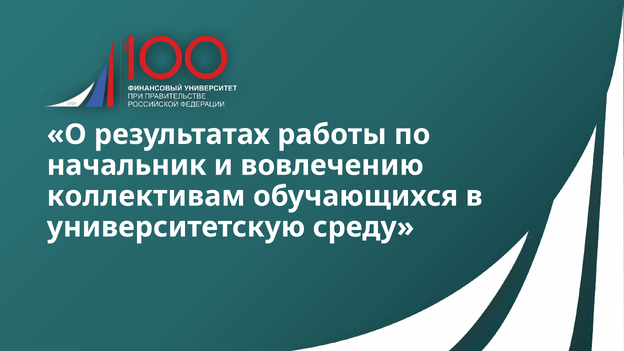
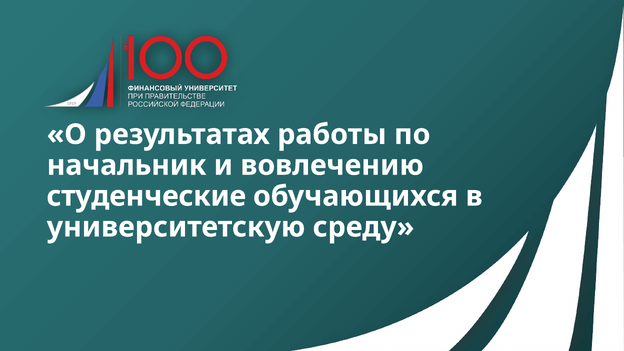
коллективам: коллективам -> студенческие (146, 196)
